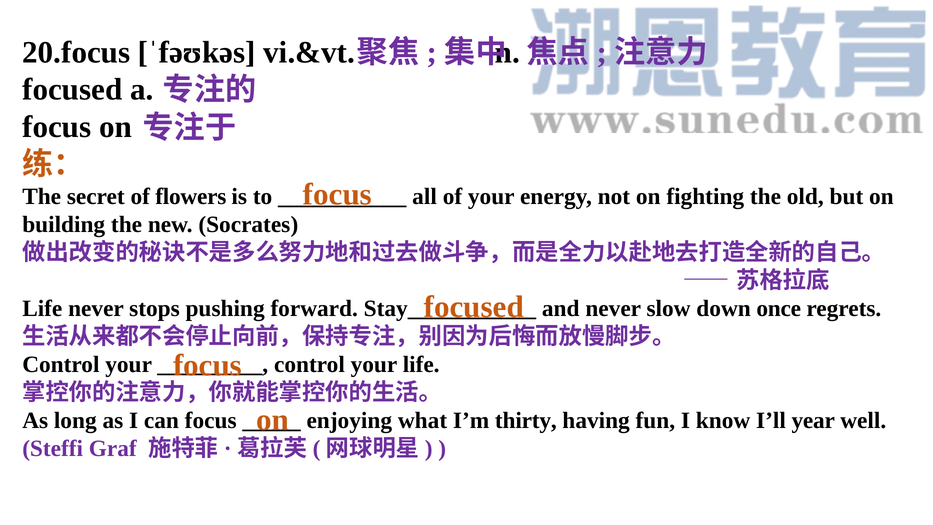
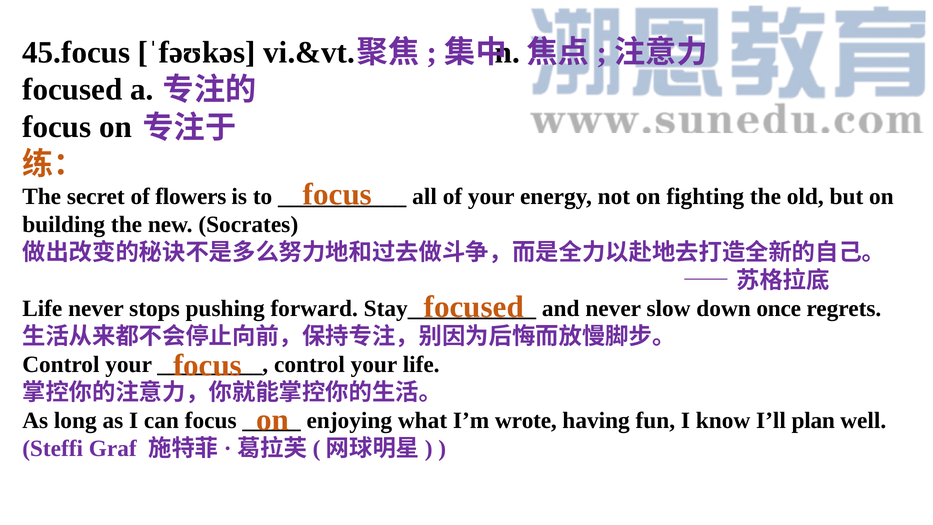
20.focus: 20.focus -> 45.focus (76, 52)
thirty: thirty -> wrote (526, 420)
year: year -> plan (813, 420)
